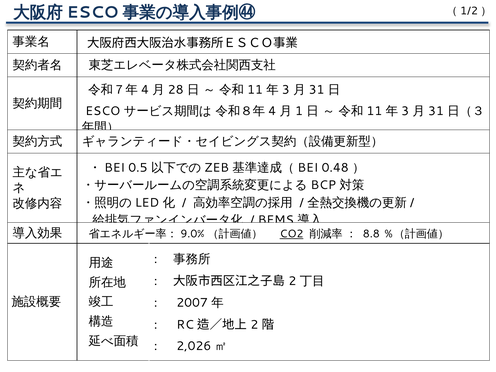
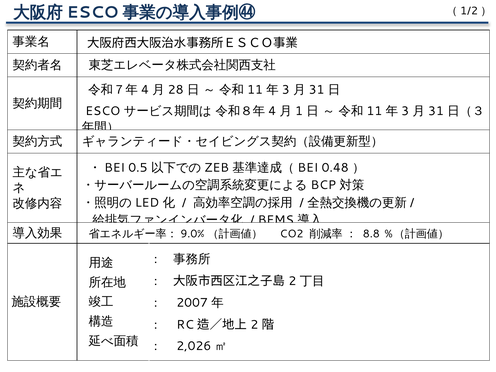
CO2 underline: present -> none (292, 234)
